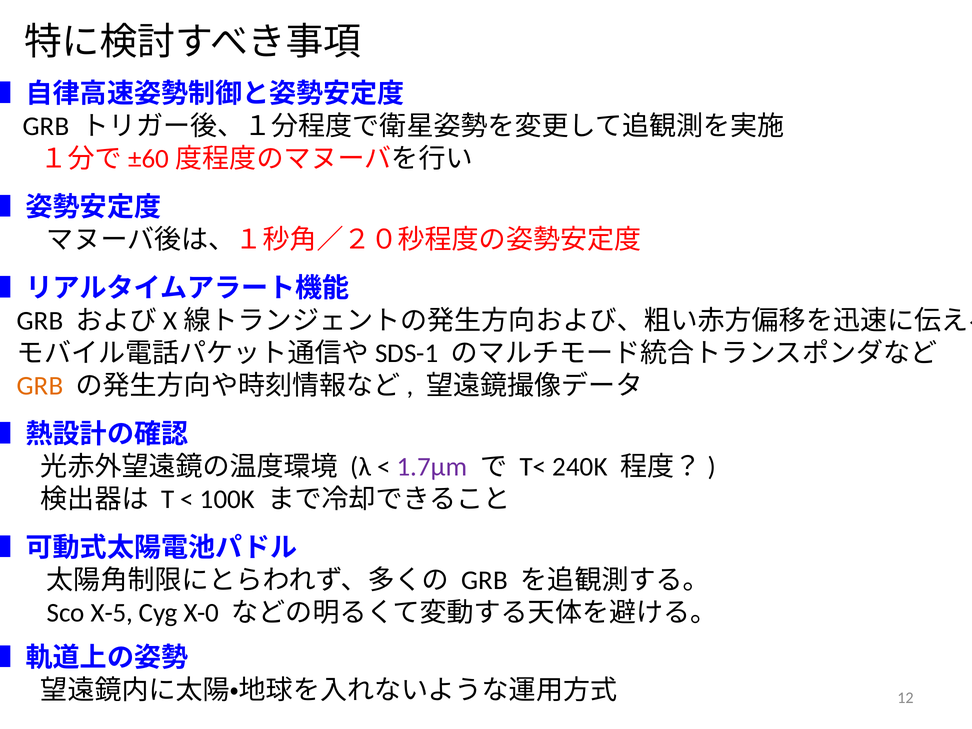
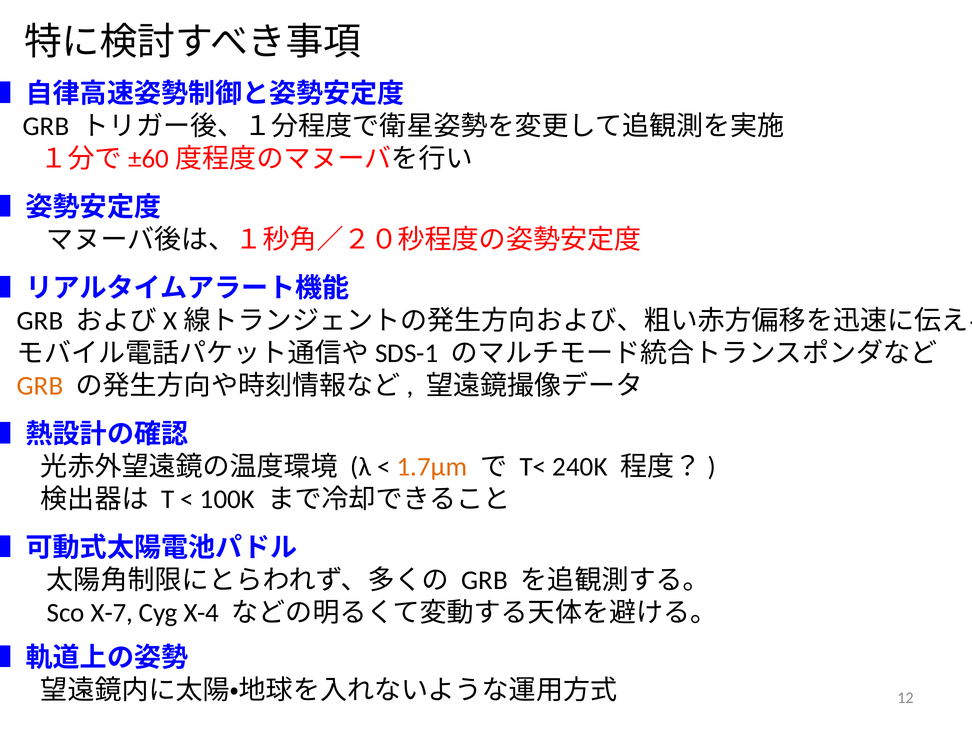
1.7μm colour: purple -> orange (432, 467)
X-5: X-5 -> X-7 (112, 613)
X-0: X-0 -> X-4 (201, 613)
